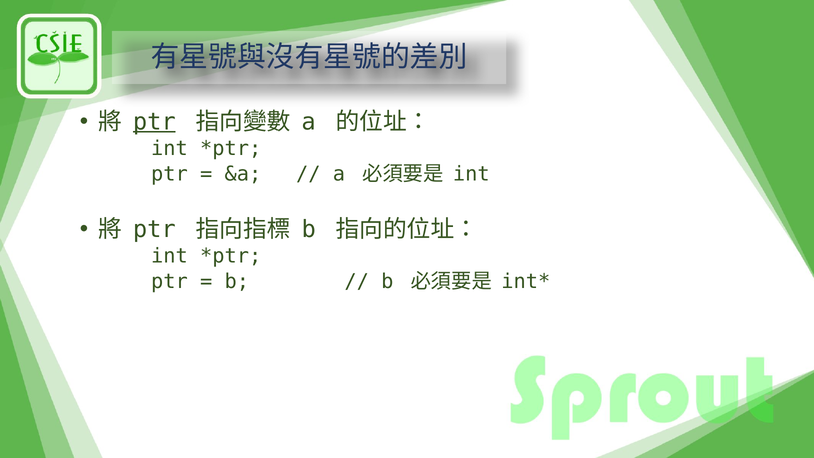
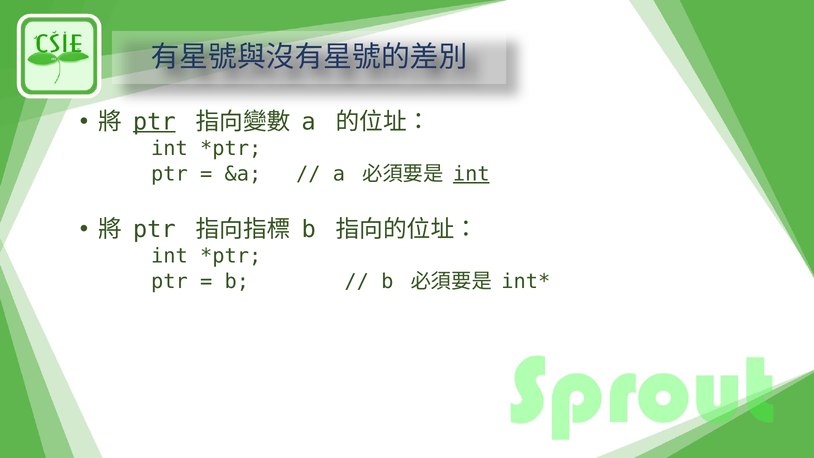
int underline: none -> present (471, 174)
